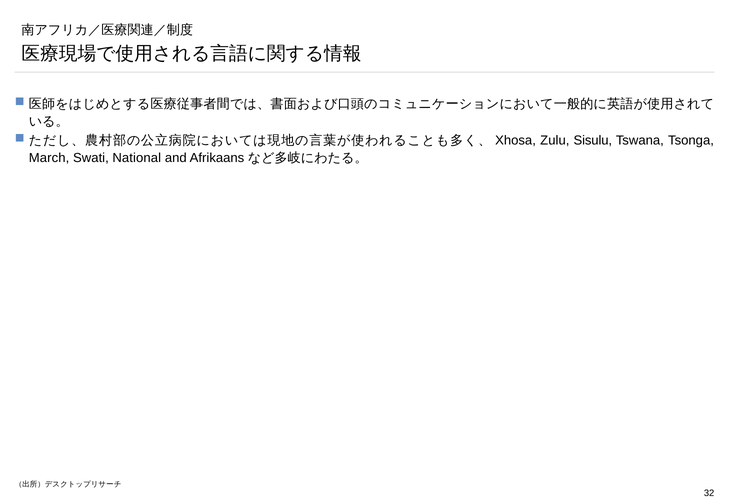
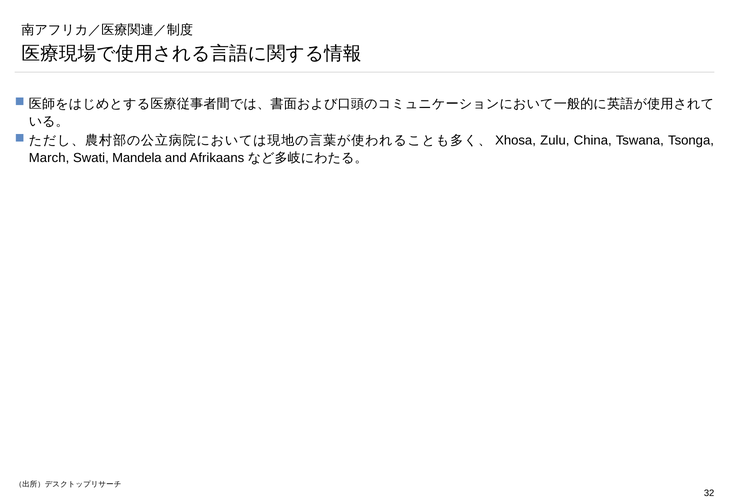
Sisulu: Sisulu -> China (593, 141)
National: National -> Mandela (137, 158)
